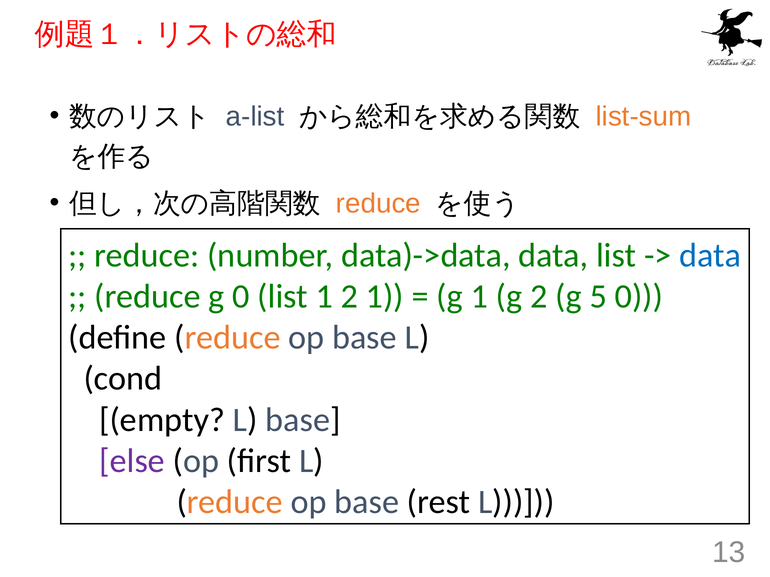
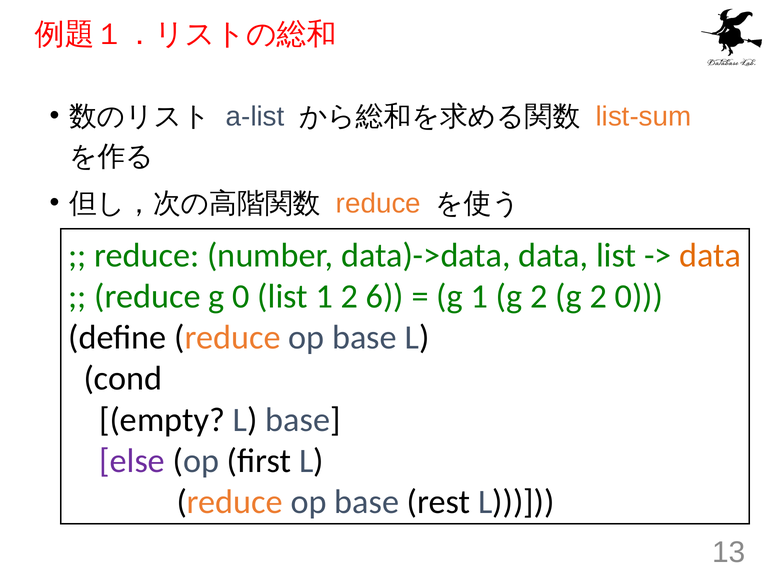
data colour: blue -> orange (710, 256)
2 1: 1 -> 6 (385, 297)
2 g 5: 5 -> 2 (598, 297)
